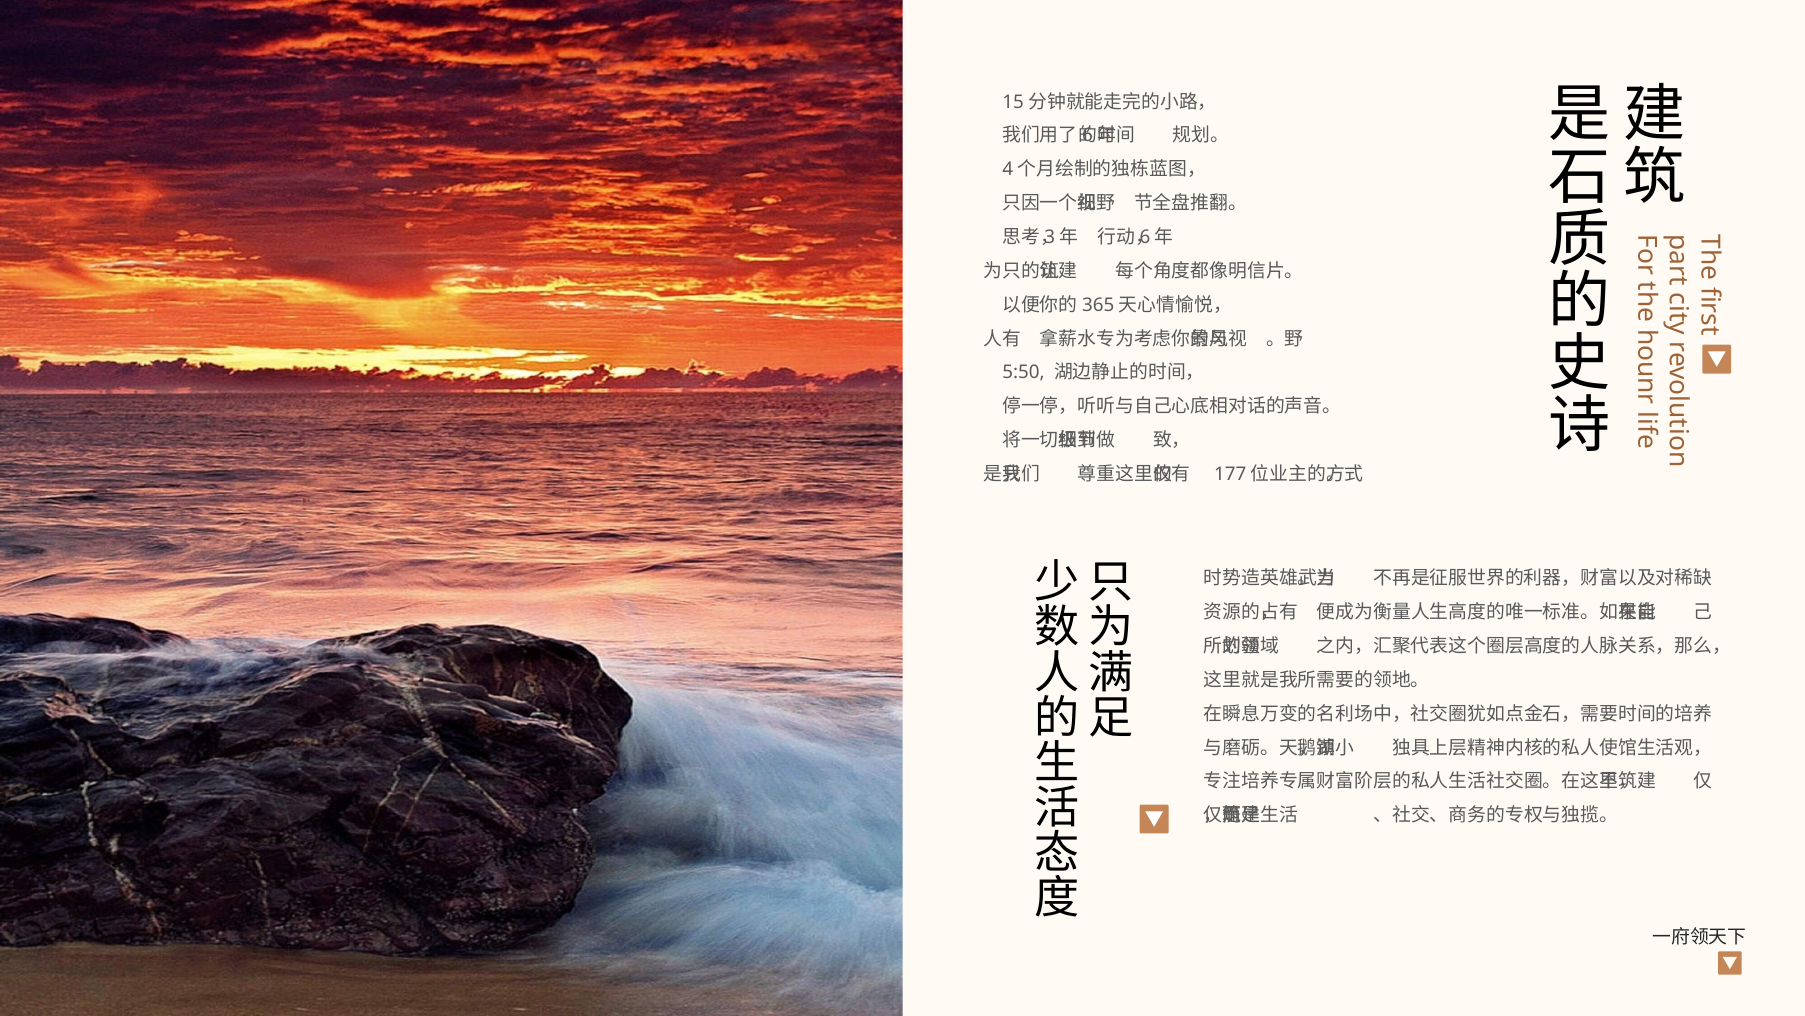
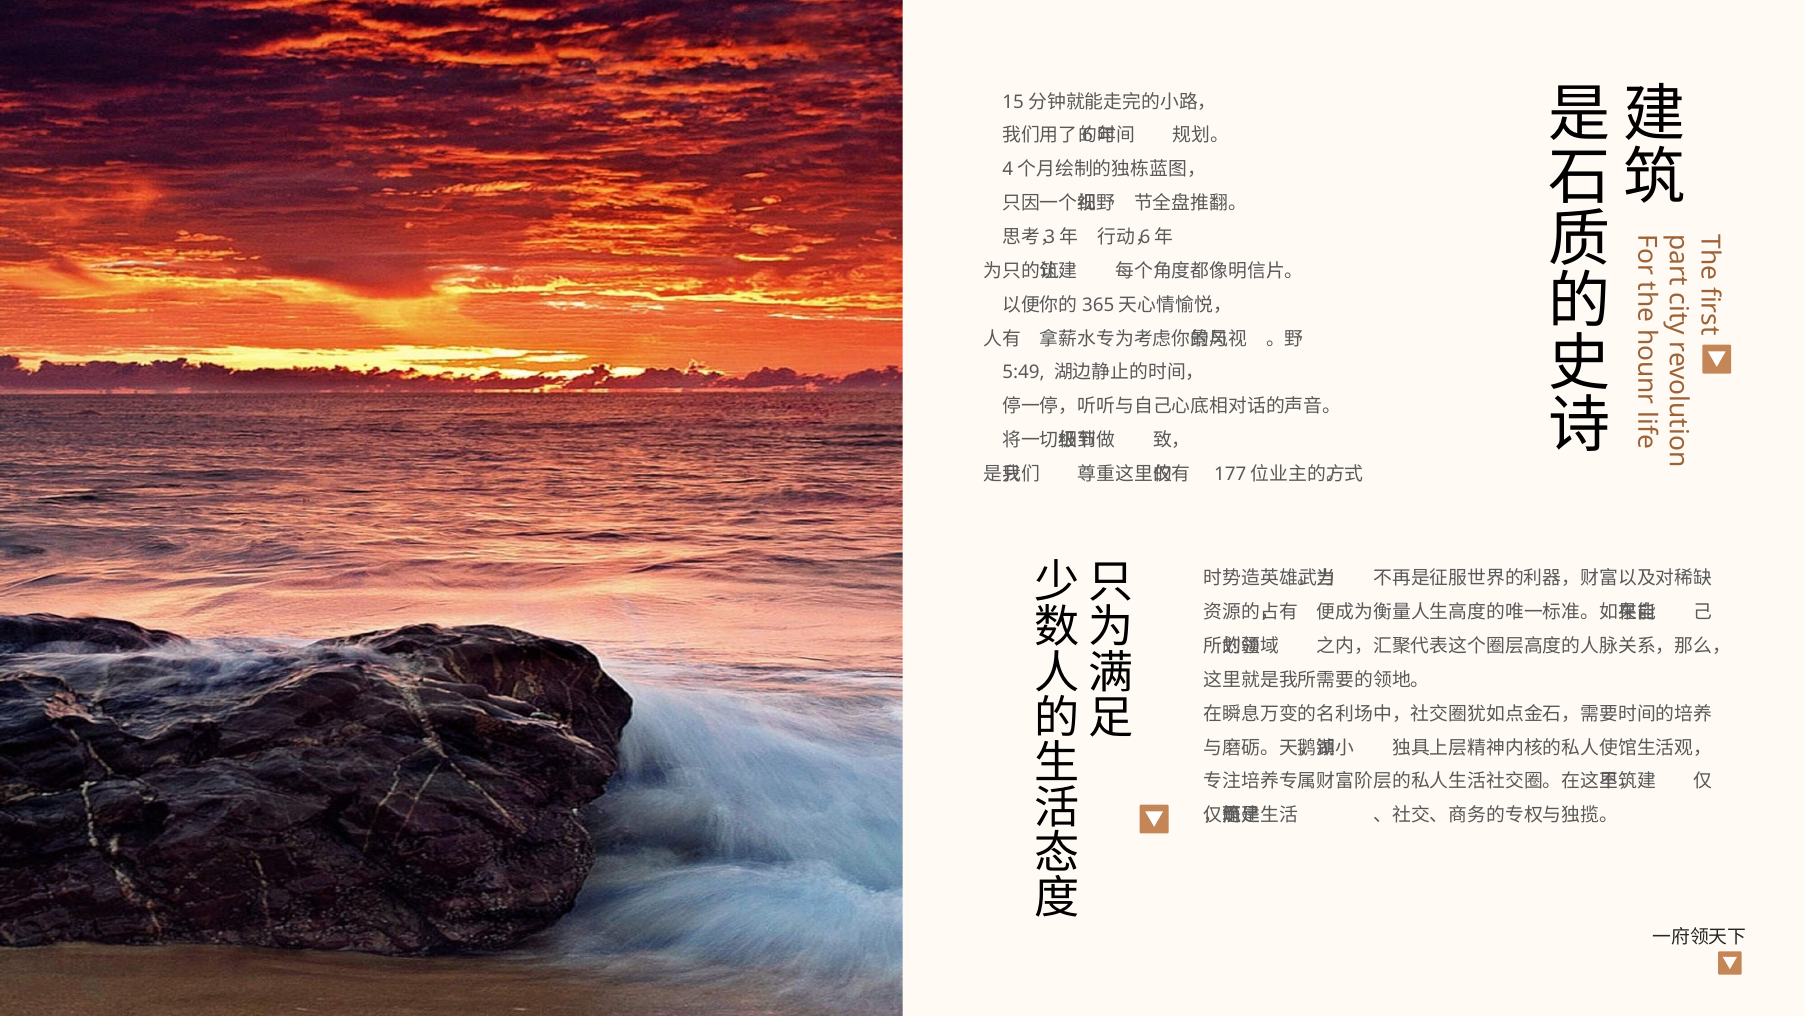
5:50: 5:50 -> 5:49 (1023, 373)
